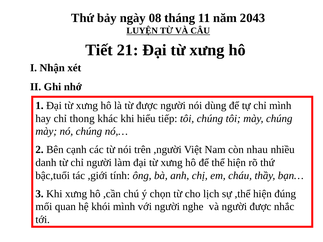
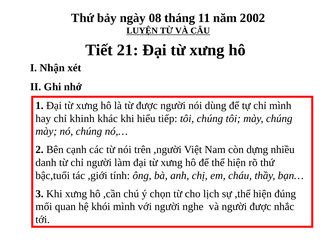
2043: 2043 -> 2002 (253, 18)
thong: thong -> khinh (82, 119)
nhau: nhau -> dựng (257, 150)
